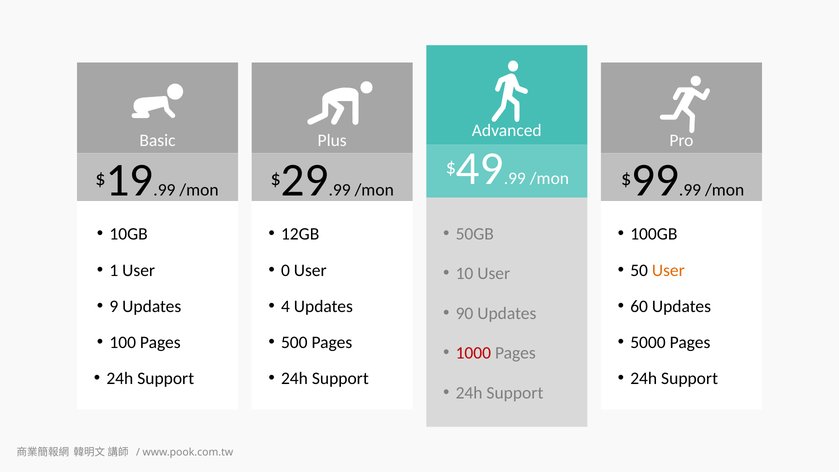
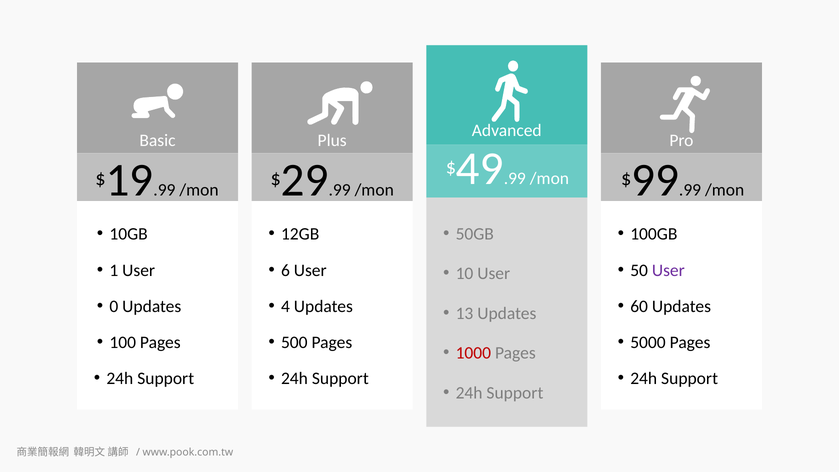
0: 0 -> 6 (285, 270)
User colour: orange -> purple (668, 270)
9: 9 -> 0 (114, 306)
90: 90 -> 13 (464, 313)
